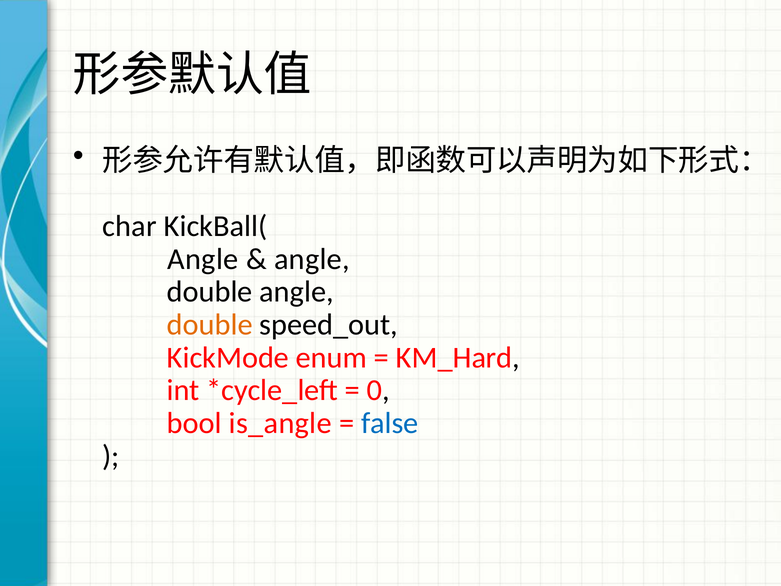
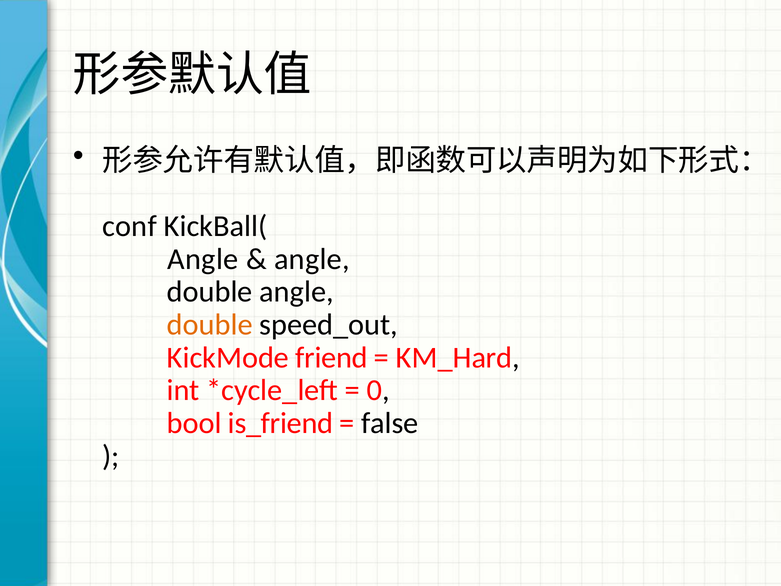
char: char -> conf (130, 226)
enum: enum -> friend (332, 357)
is_angle: is_angle -> is_friend (281, 423)
false colour: blue -> black (390, 423)
